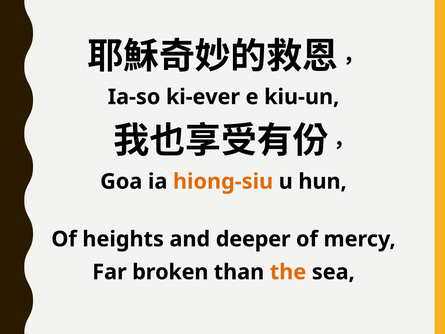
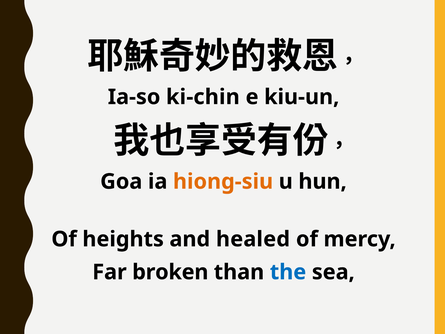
ki-ever: ki-ever -> ki-chin (203, 97)
deeper: deeper -> healed (253, 239)
the colour: orange -> blue (288, 272)
